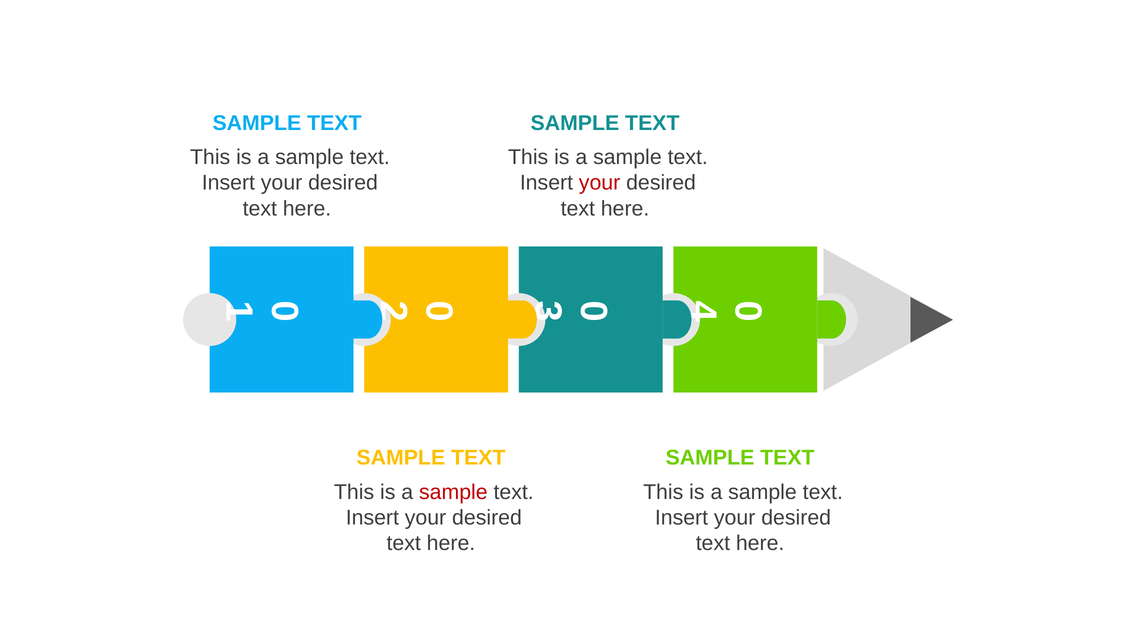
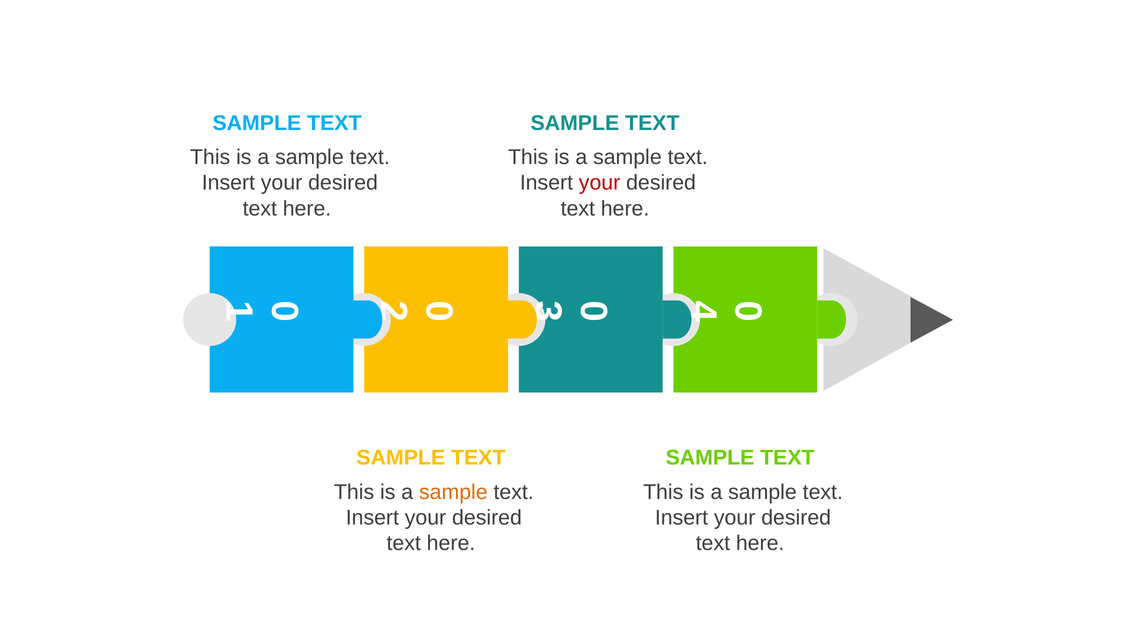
sample colour: red -> orange (453, 492)
